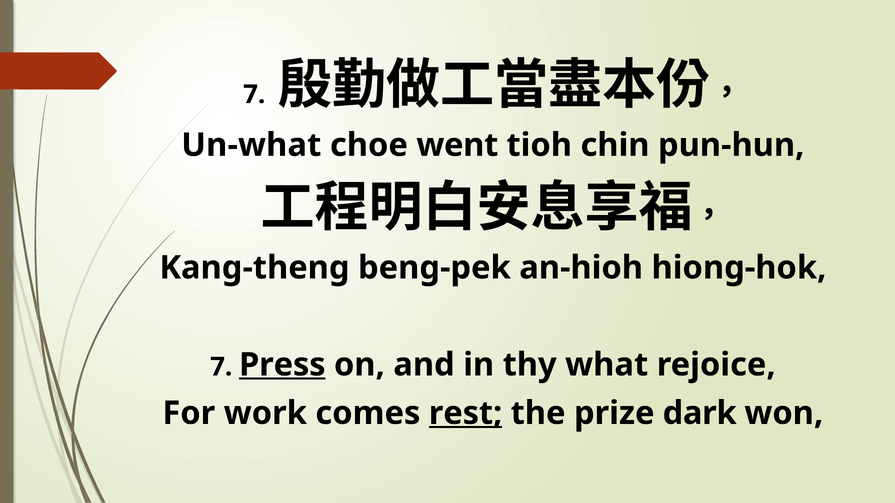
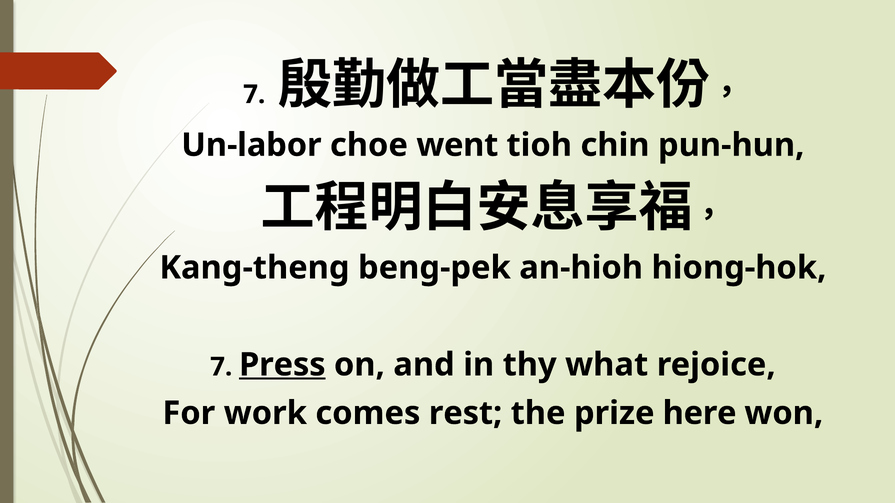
Un-what: Un-what -> Un-labor (251, 145)
rest underline: present -> none (466, 413)
dark: dark -> here (700, 413)
